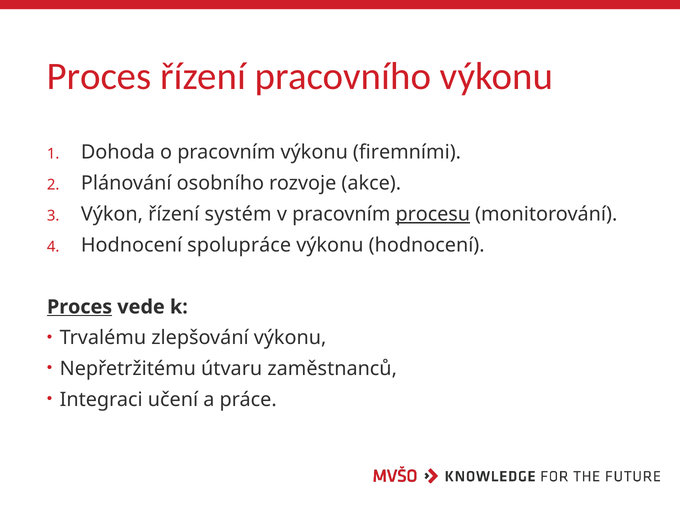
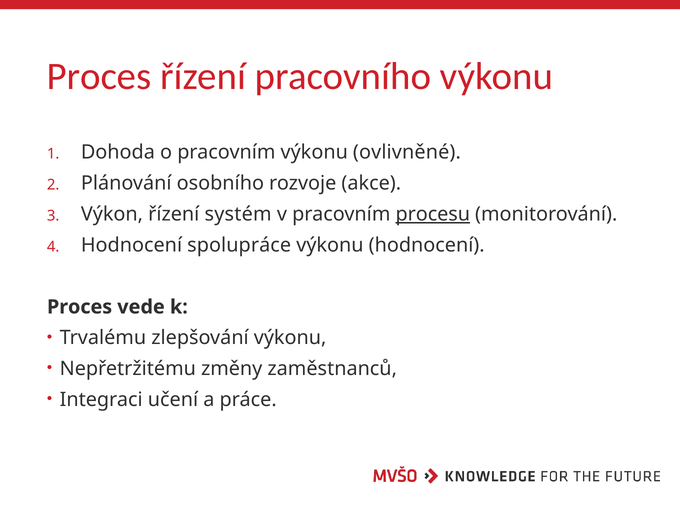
firemními: firemními -> ovlivněné (407, 152)
Proces underline: present -> none (80, 307)
útvaru: útvaru -> změny (232, 369)
